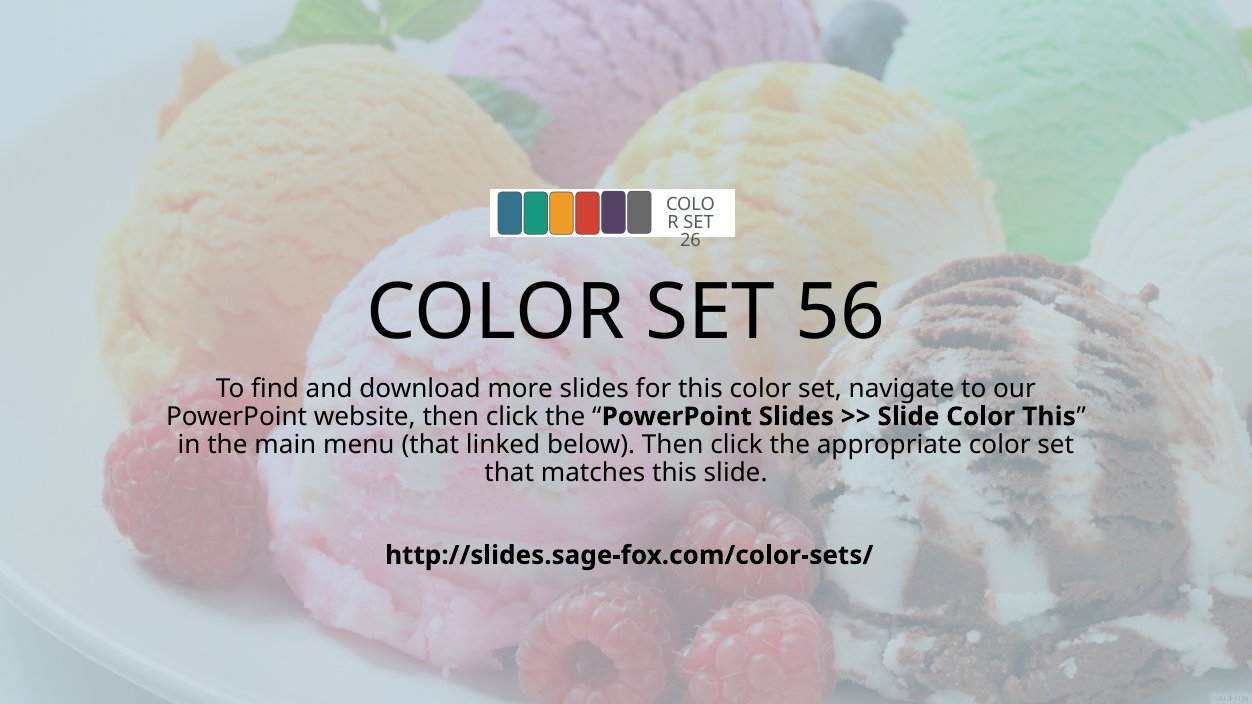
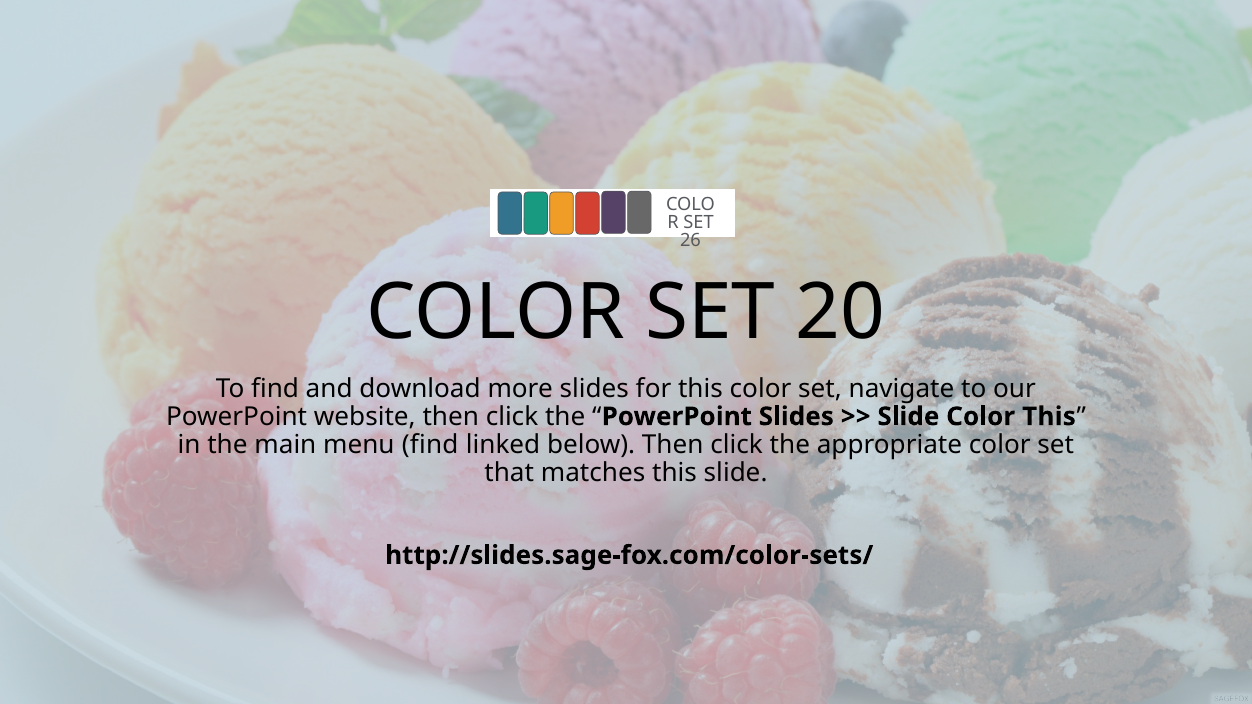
56: 56 -> 20 (840, 313)
menu that: that -> find (430, 445)
